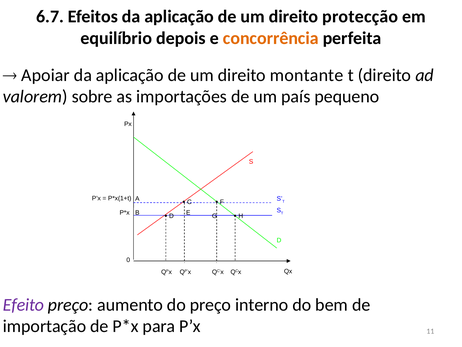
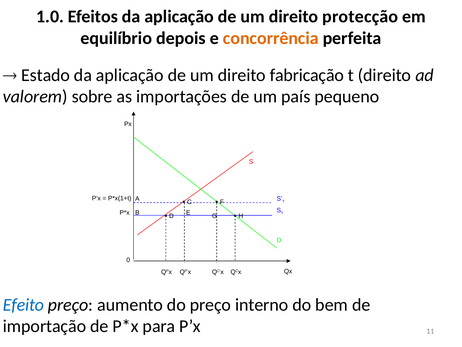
6.7: 6.7 -> 1.0 (50, 17)
Apoiar: Apoiar -> Estado (46, 75)
montante: montante -> fabricação (307, 75)
Efeito colour: purple -> blue (23, 304)
